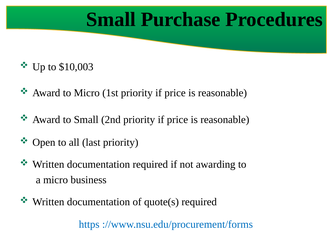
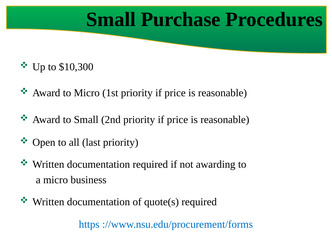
$10,003: $10,003 -> $10,300 (76, 67)
